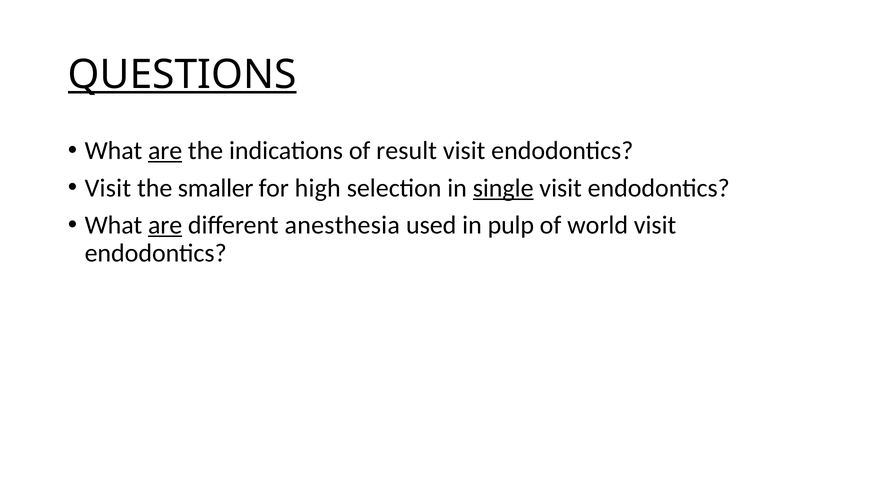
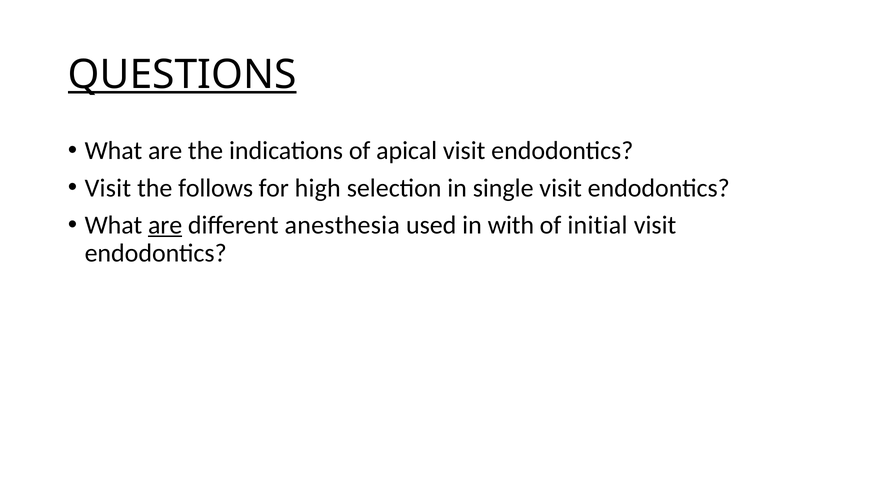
are underline: present -> none (165, 151)
result: result -> apical (407, 151)
smaller: smaller -> follows (216, 188)
single underline: present -> none (503, 188)
pulp: pulp -> with (511, 225)
world: world -> initial (597, 225)
